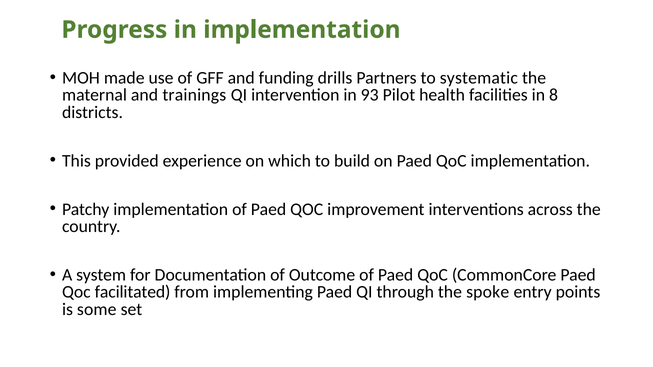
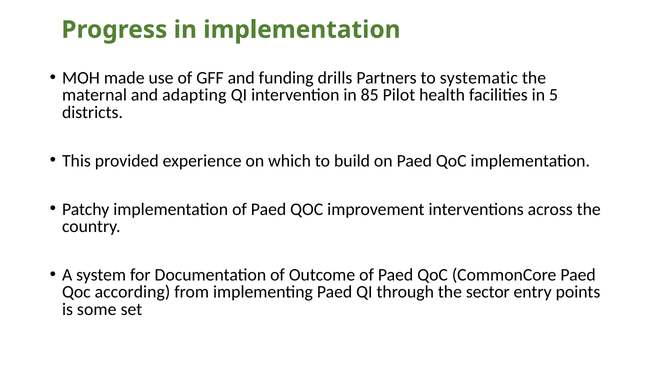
trainings: trainings -> adapting (194, 95)
93: 93 -> 85 (370, 95)
8: 8 -> 5 (554, 95)
facilitated: facilitated -> according (132, 292)
spoke: spoke -> sector (488, 292)
